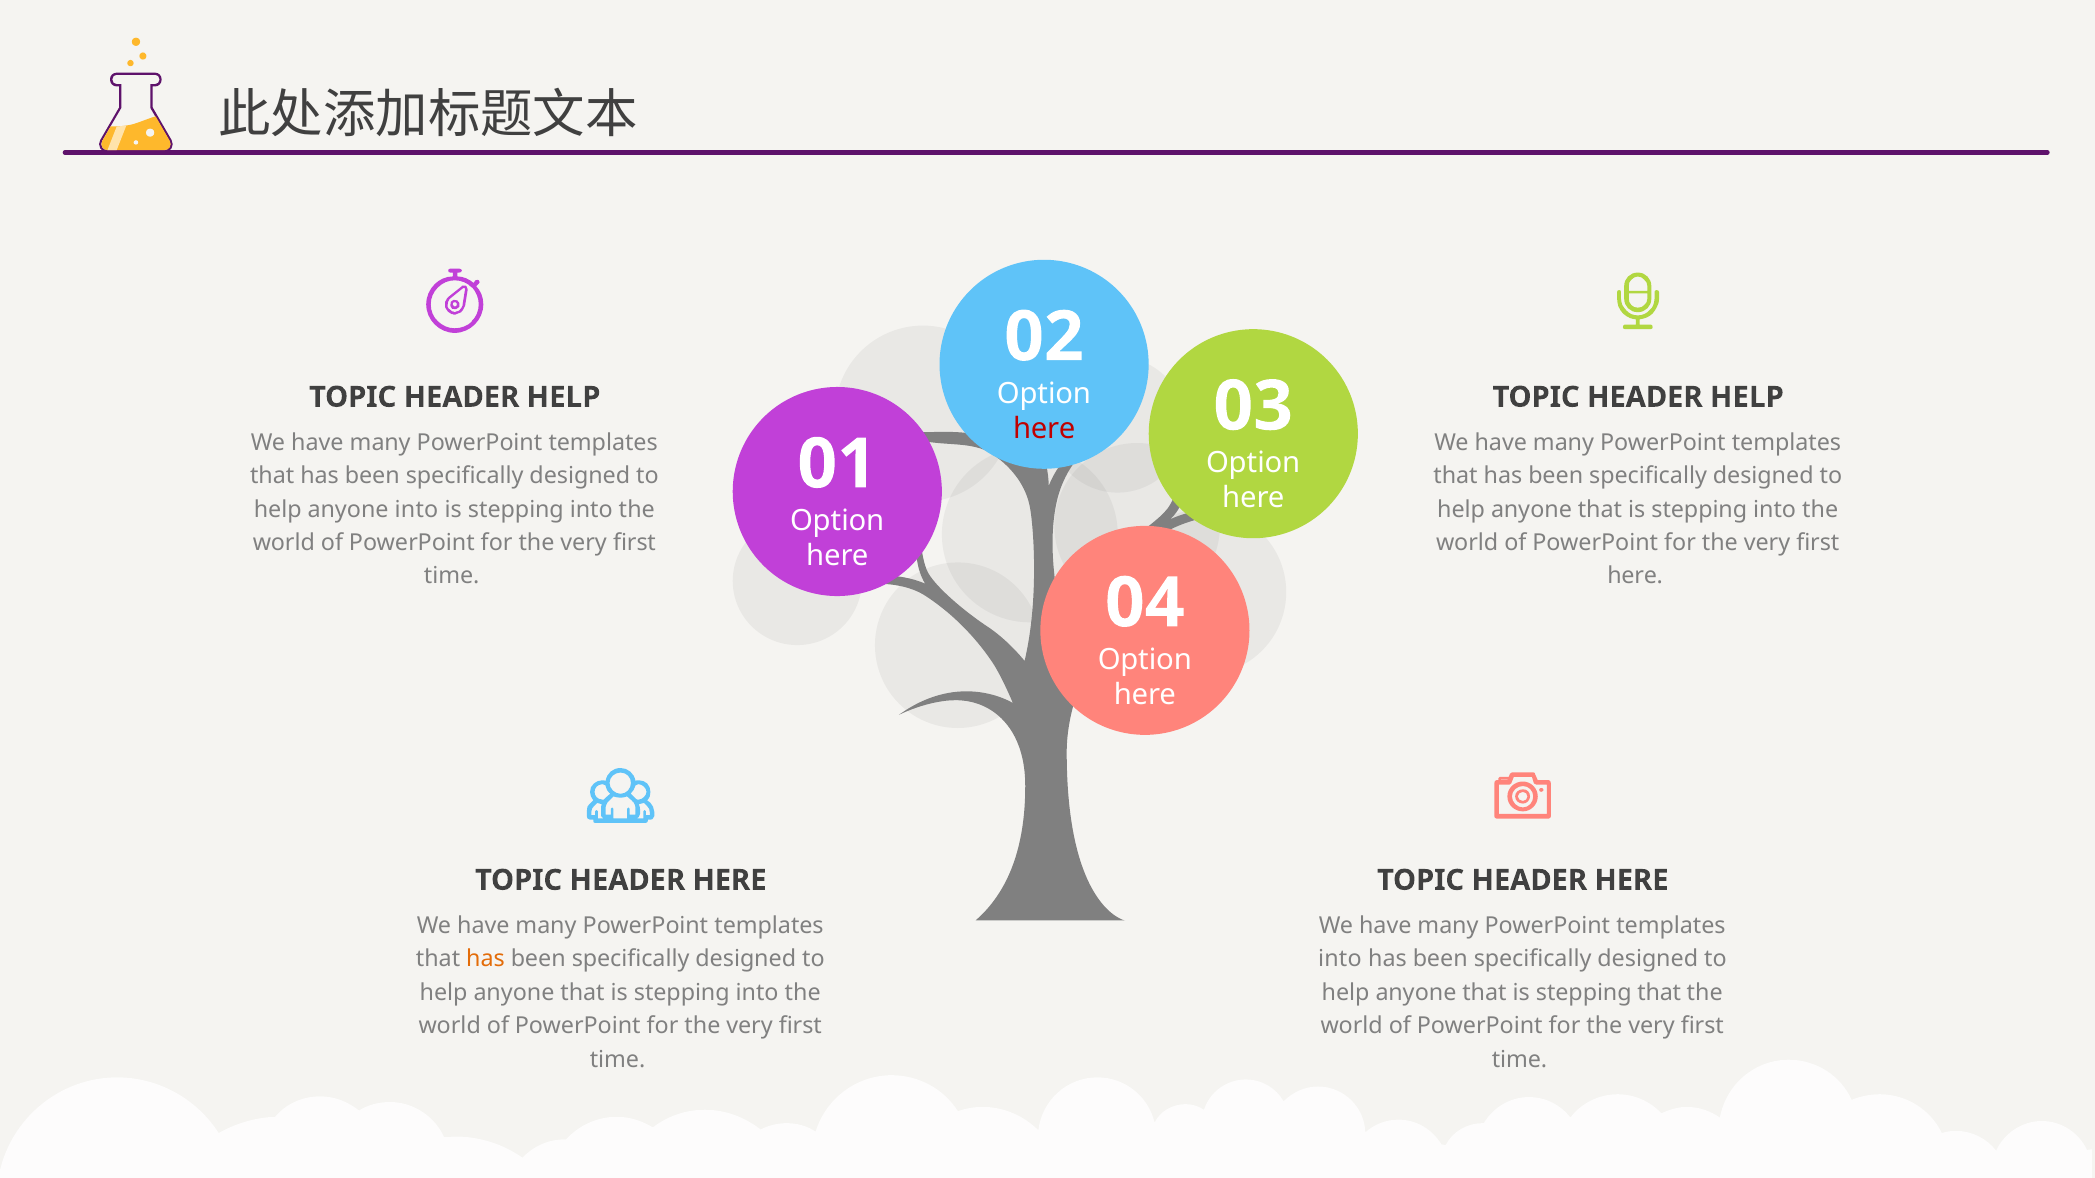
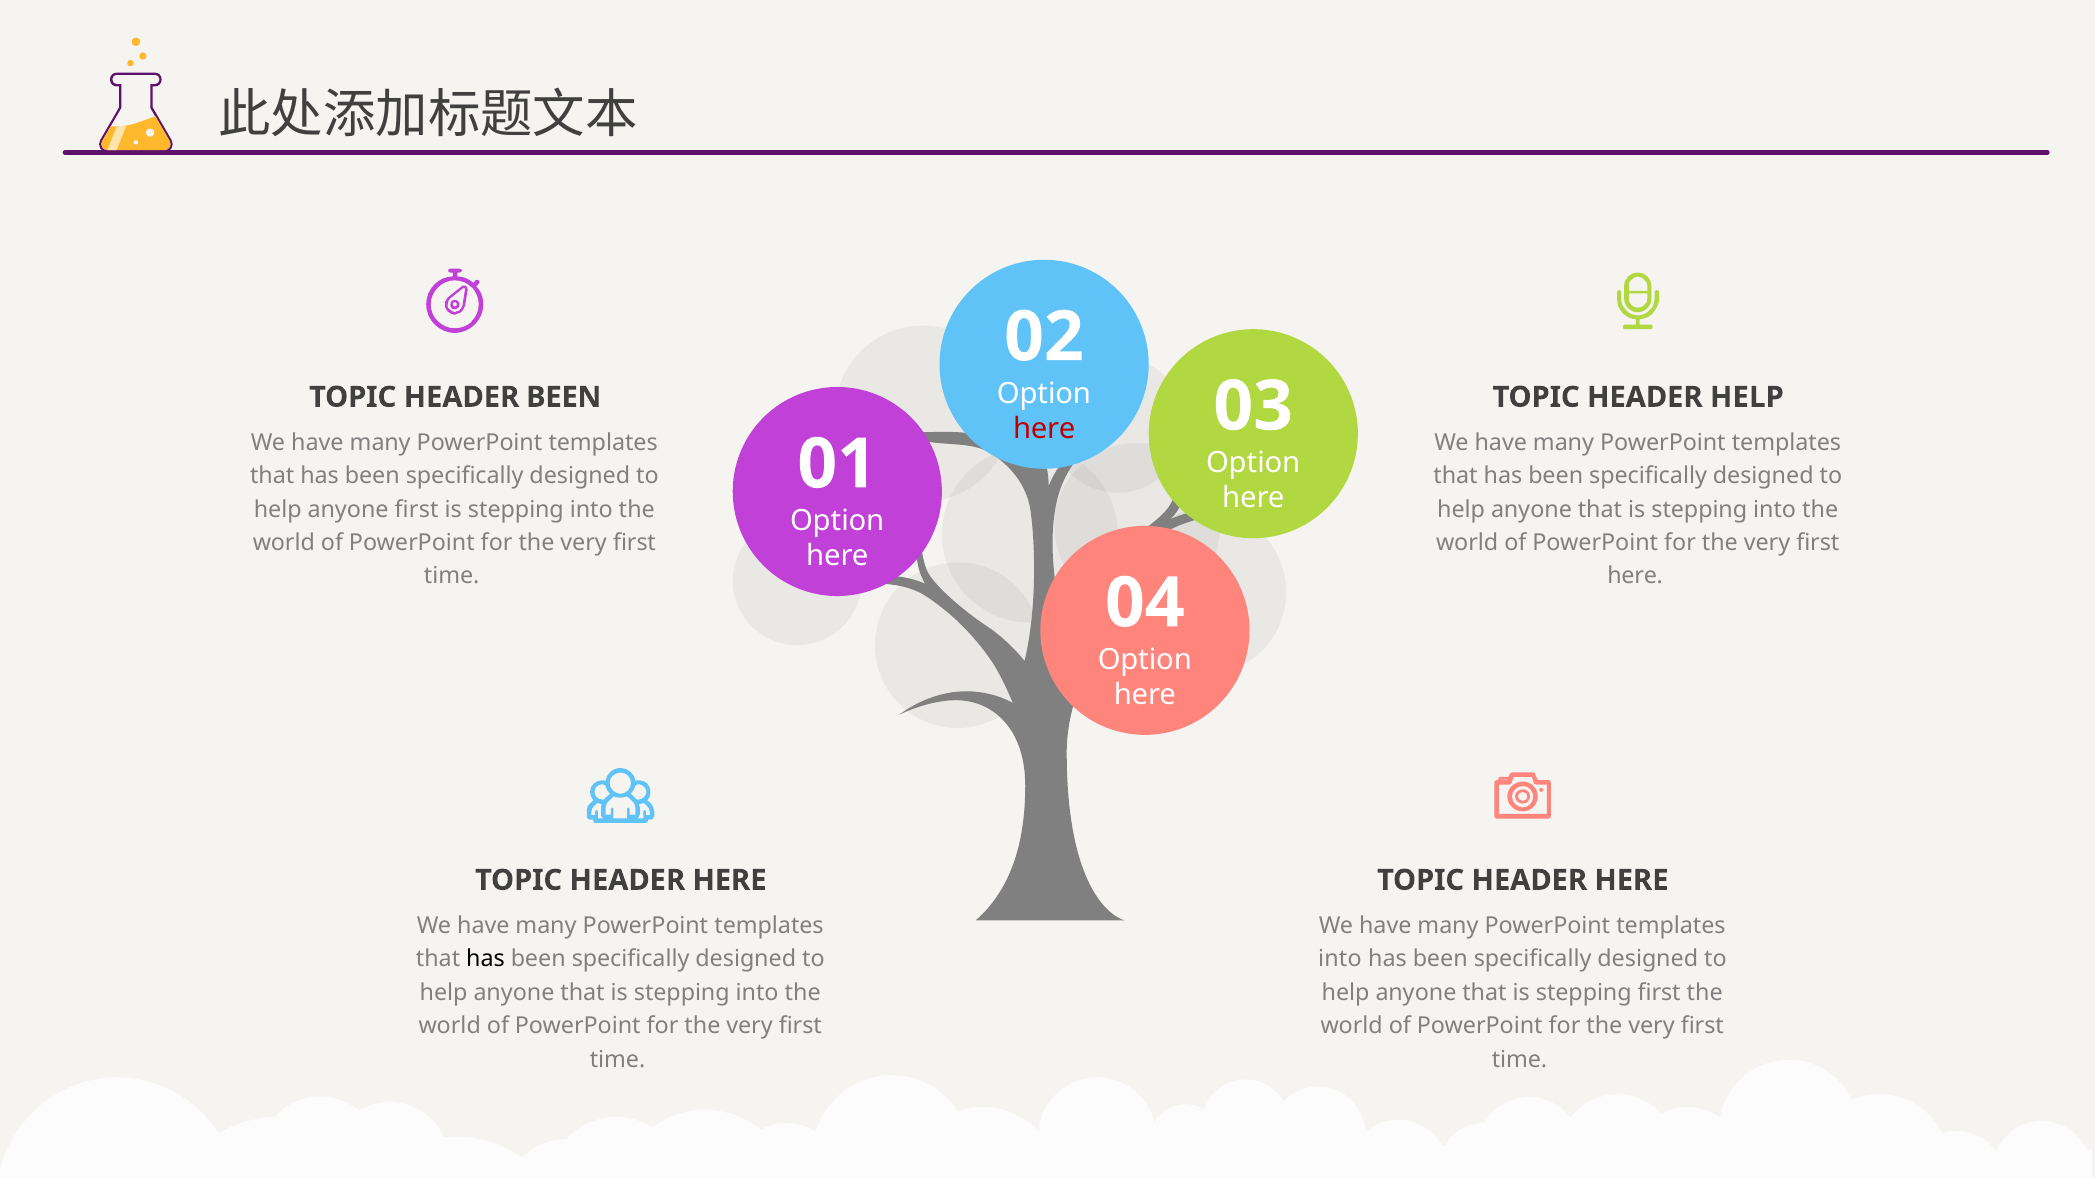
HELP: HELP -> BEEN (564, 397)
anyone into: into -> first (417, 510)
has colour: orange -> black (485, 959)
stepping that: that -> first (1659, 993)
